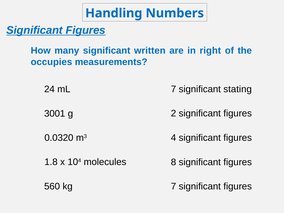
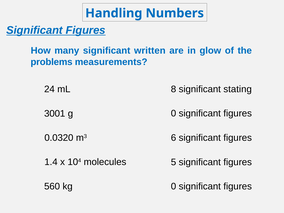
right: right -> glow (210, 51)
occupies: occupies -> problems (52, 62)
mL 7: 7 -> 8 (173, 89)
g 2: 2 -> 0 (173, 113)
4: 4 -> 6 (173, 138)
1.8: 1.8 -> 1.4 (51, 162)
8: 8 -> 5 (173, 162)
kg 7: 7 -> 0 (173, 186)
